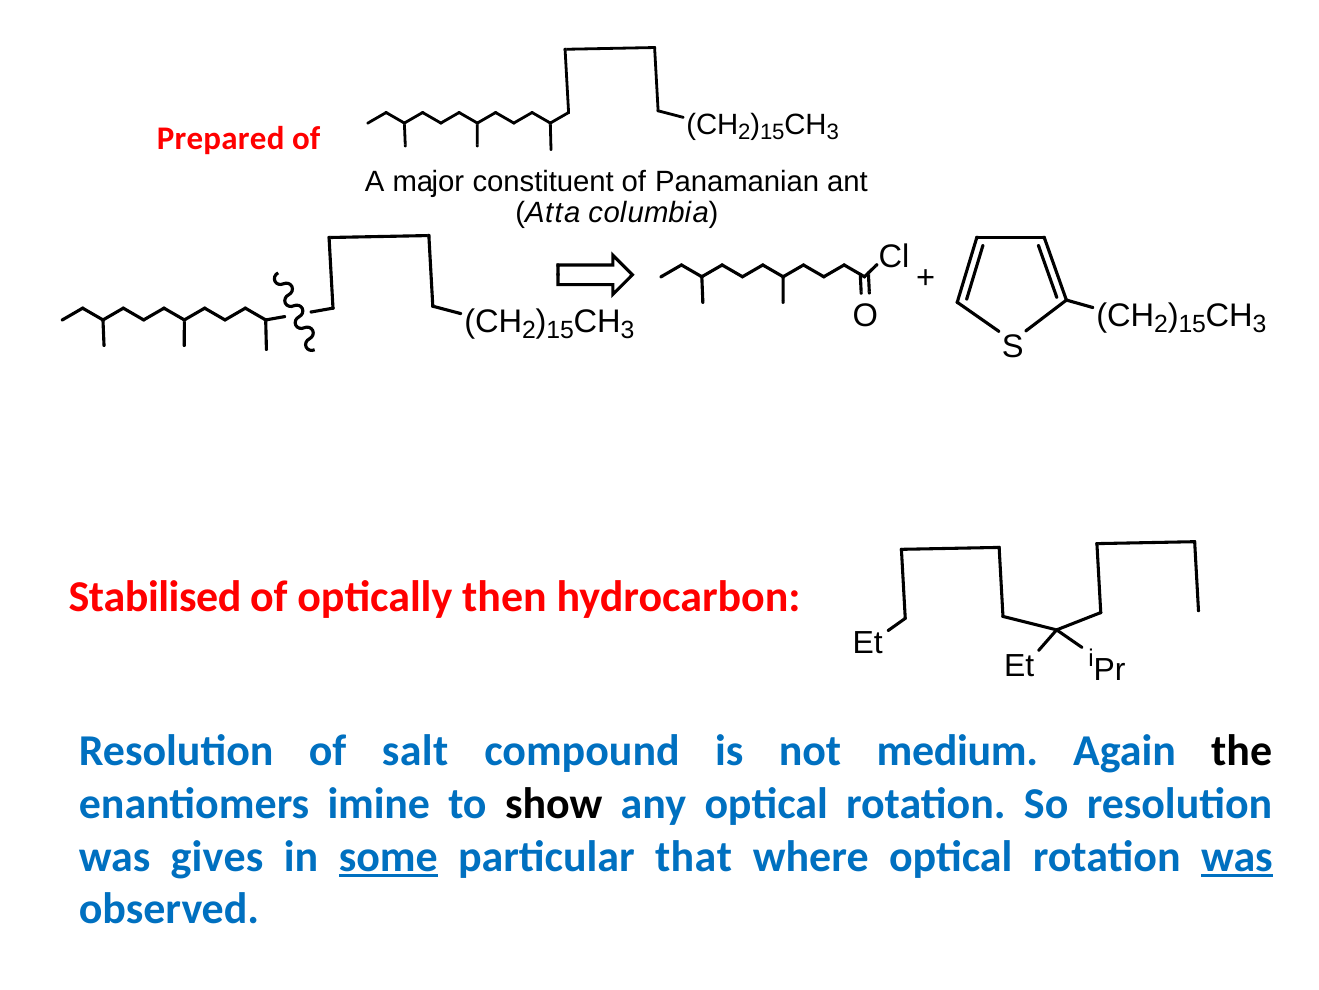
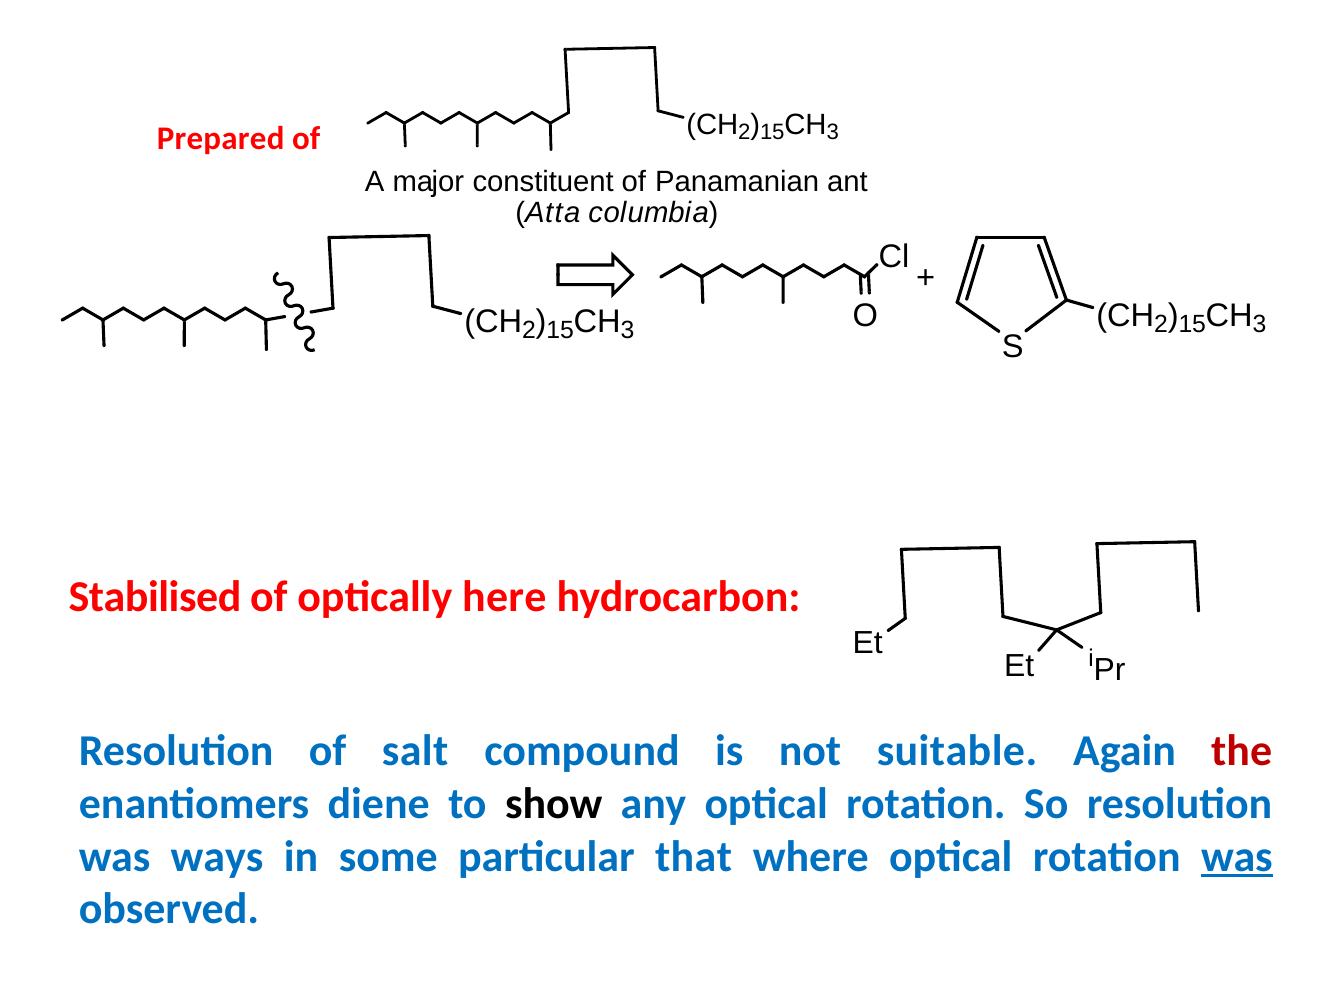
then: then -> here (504, 596)
medium: medium -> suitable (957, 750)
the colour: black -> red (1242, 750)
imine: imine -> diene (379, 803)
gives: gives -> ways (217, 856)
some underline: present -> none (388, 856)
